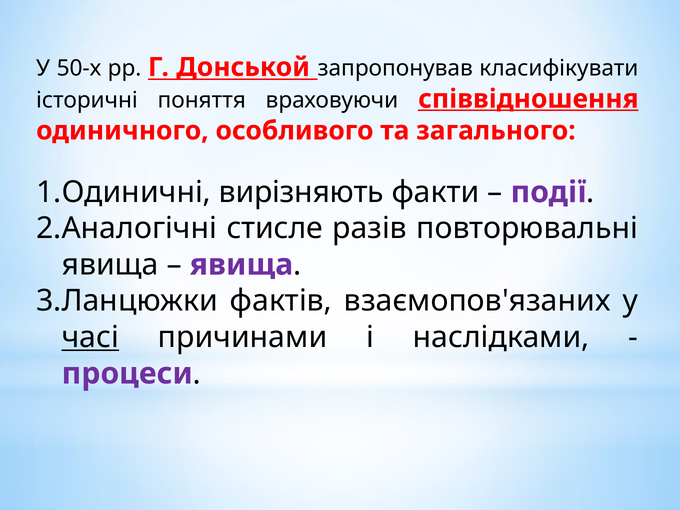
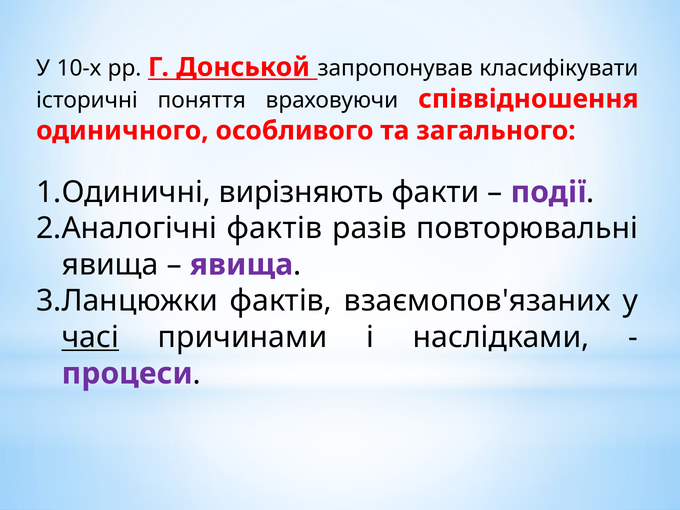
50-х: 50-х -> 10-х (79, 68)
співвідношення underline: present -> none (528, 99)
стисле: стисле -> фактів (275, 228)
